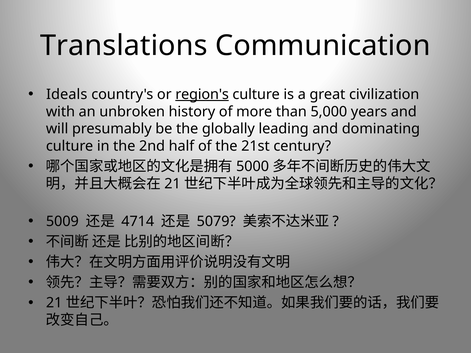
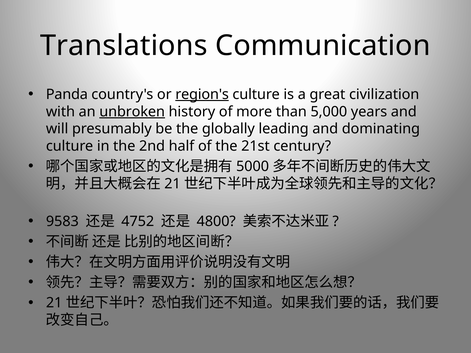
Ideals: Ideals -> Panda (67, 94)
unbroken underline: none -> present (132, 112)
5009: 5009 -> 9583 (62, 222)
4714: 4714 -> 4752 (138, 222)
5079: 5079 -> 4800 (216, 222)
